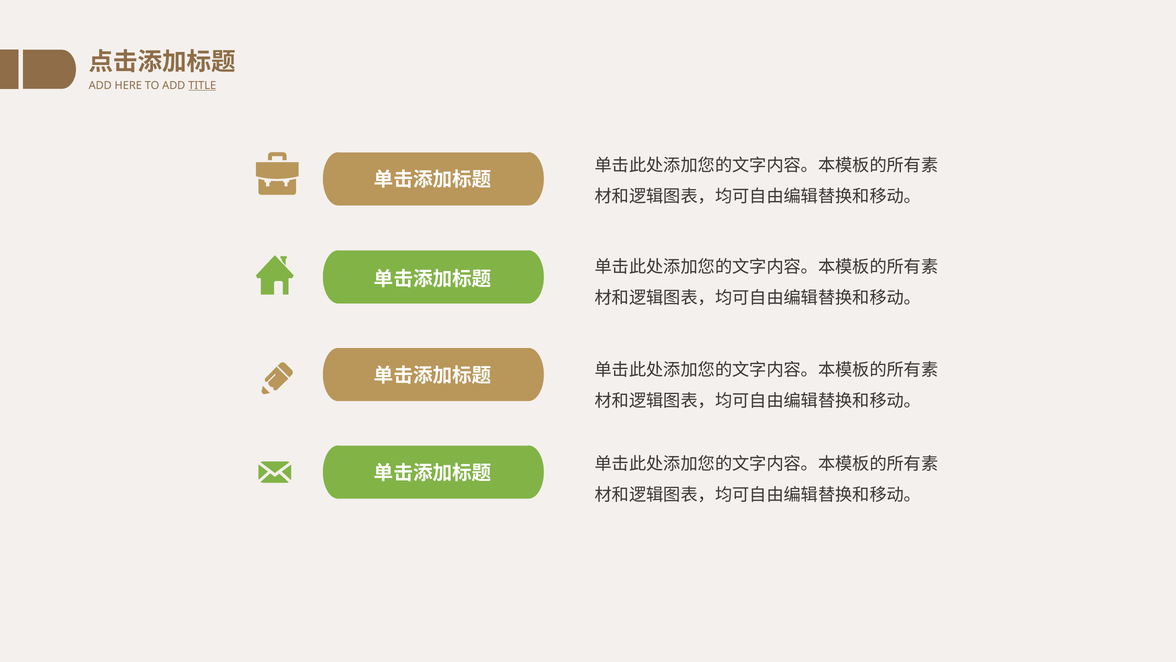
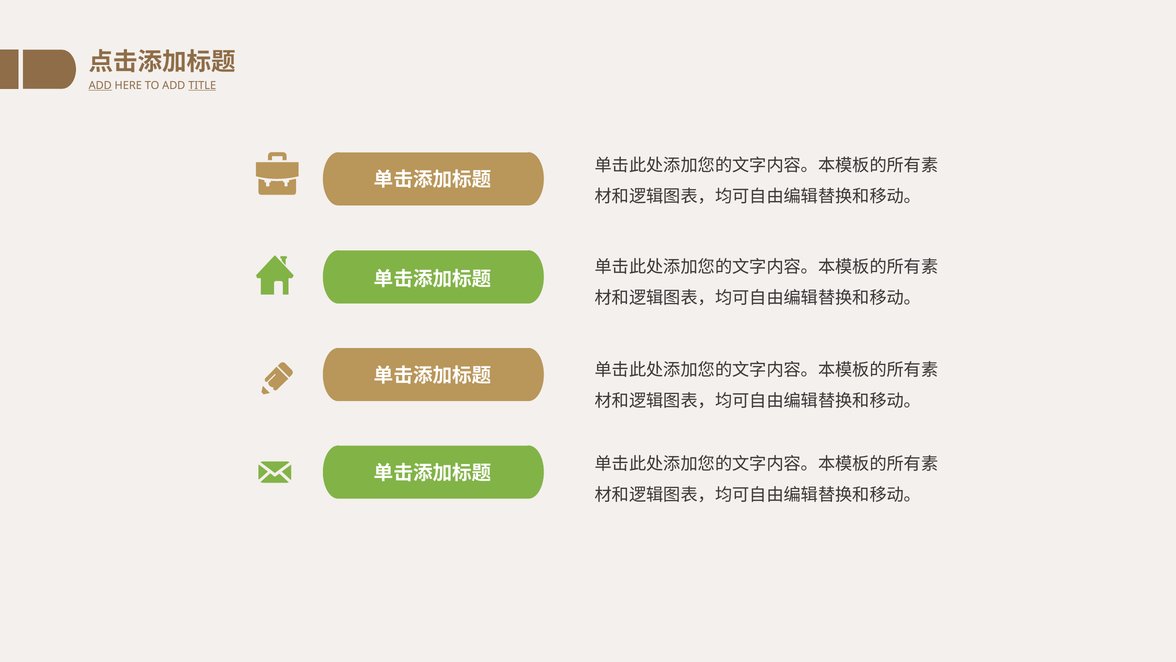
ADD underline: none -> present (100, 85)
